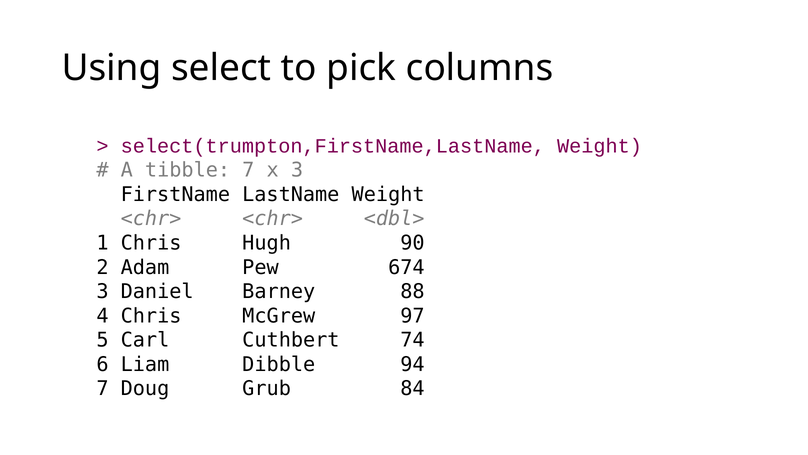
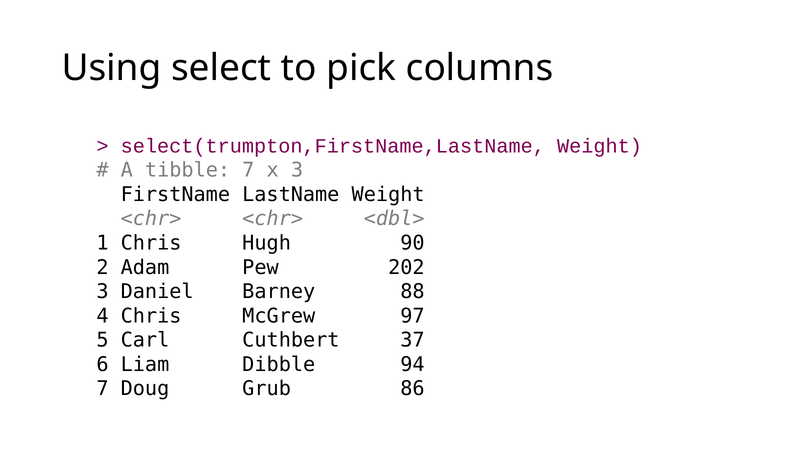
674: 674 -> 202 (406, 267)
74: 74 -> 37 (413, 340)
84: 84 -> 86 (413, 388)
